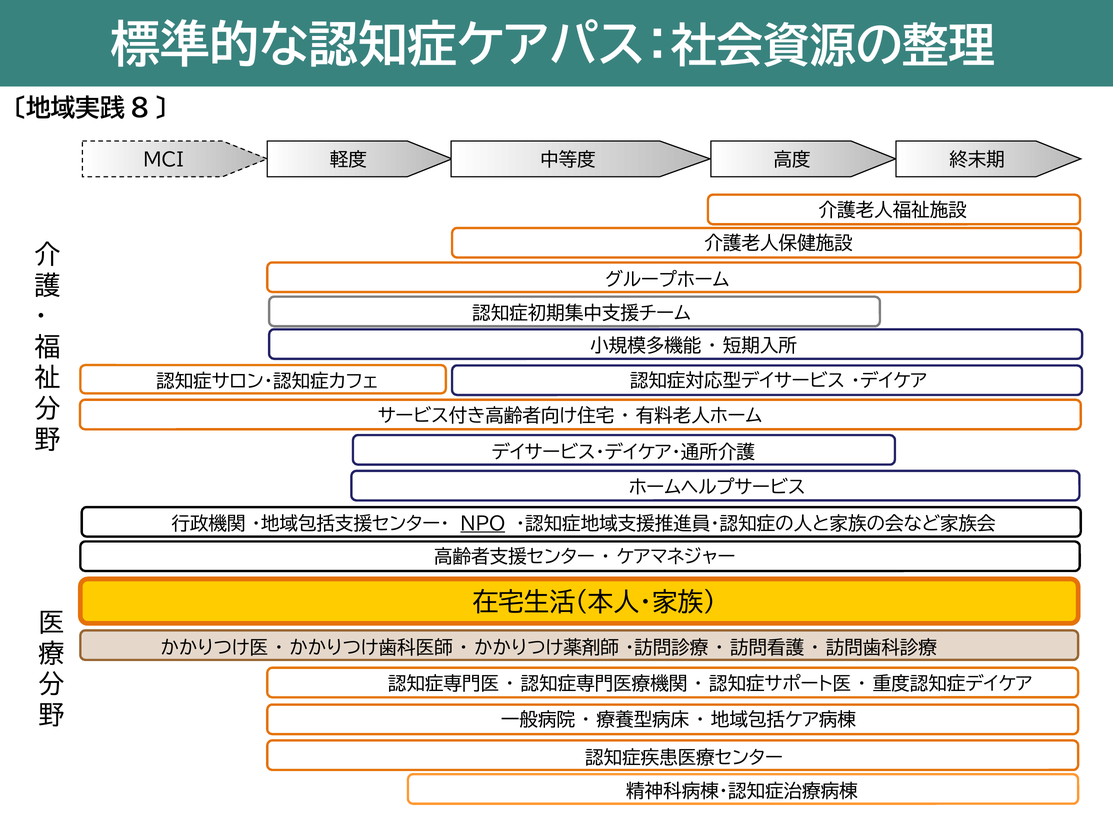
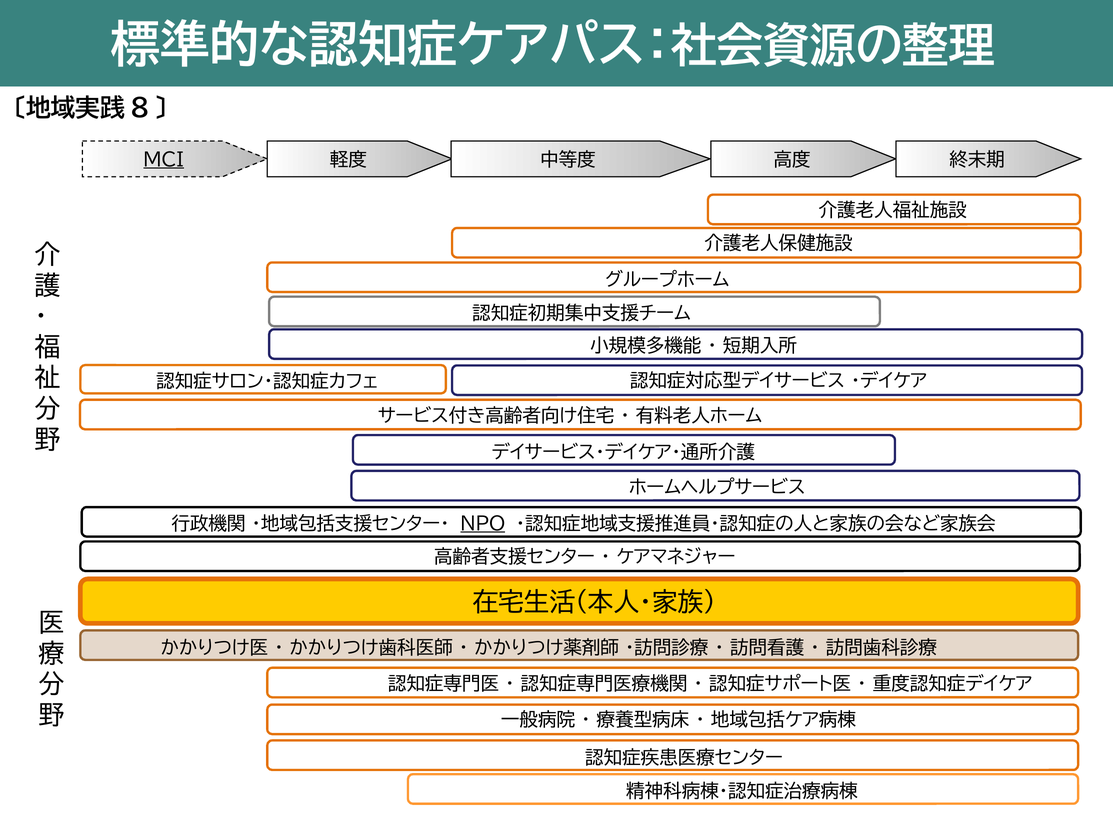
MCI underline: none -> present (164, 160)
